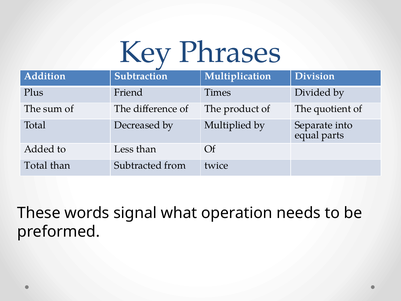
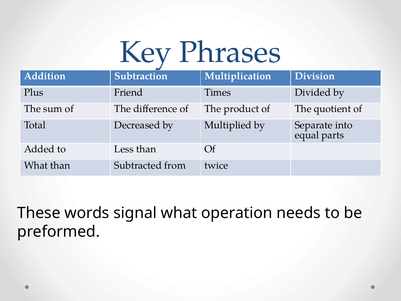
Total: Total -> What (36, 165)
